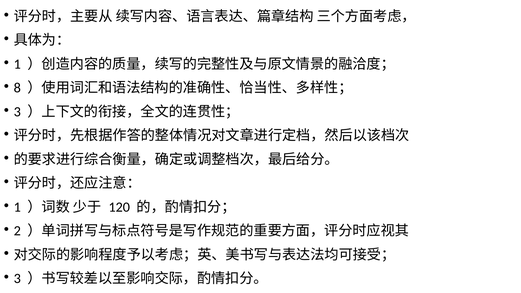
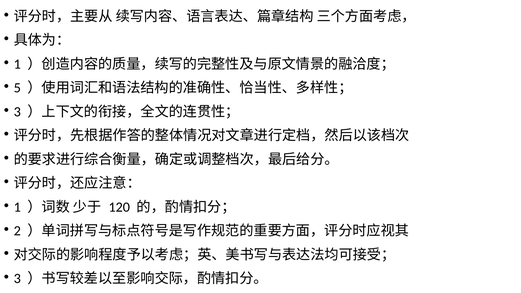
8: 8 -> 5 (17, 88)
